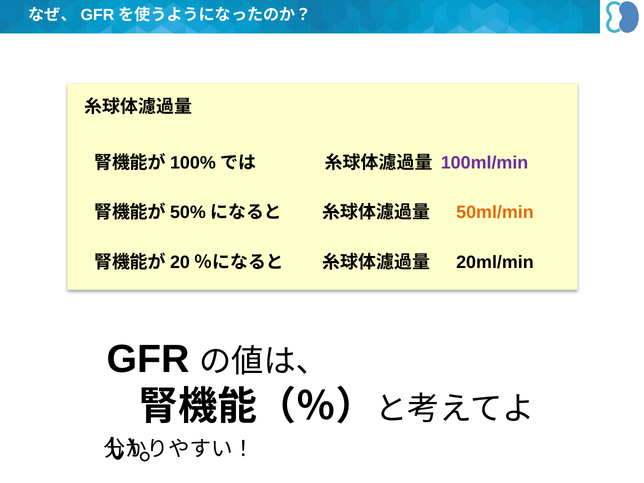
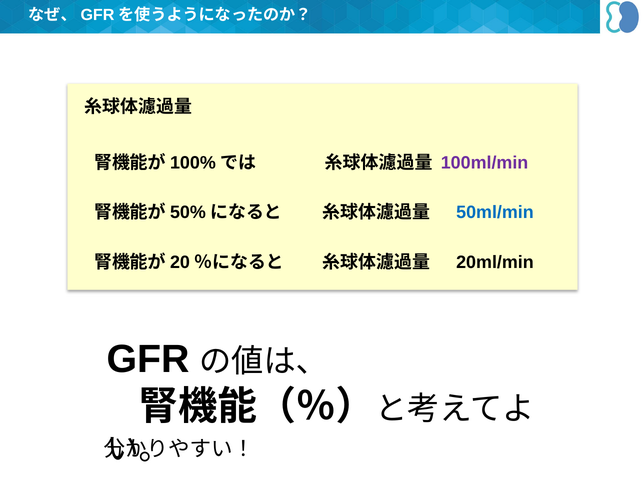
50ml/min colour: orange -> blue (495, 212)
